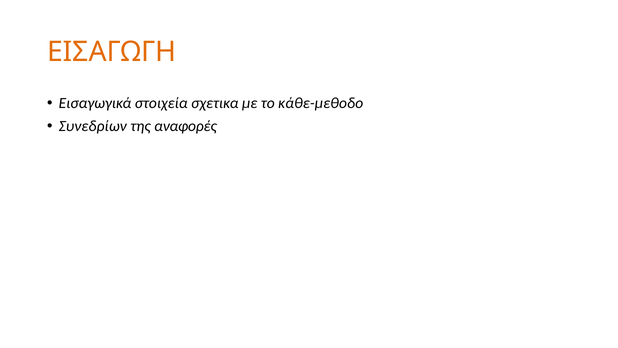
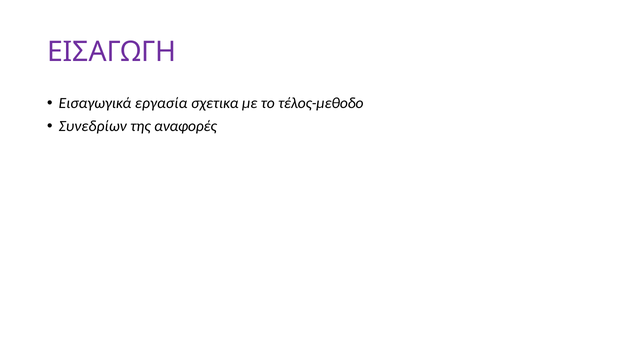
ΕΙΣΑΓΩΓΗ colour: orange -> purple (112, 52)
στοιχεία: στοιχεία -> εργασία (161, 103)
κάθε-μεθοδο: κάθε-μεθοδο -> τέλος-μεθοδο (321, 103)
